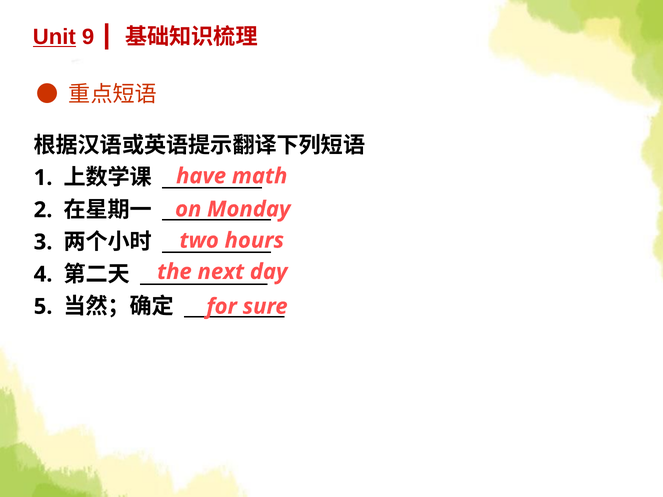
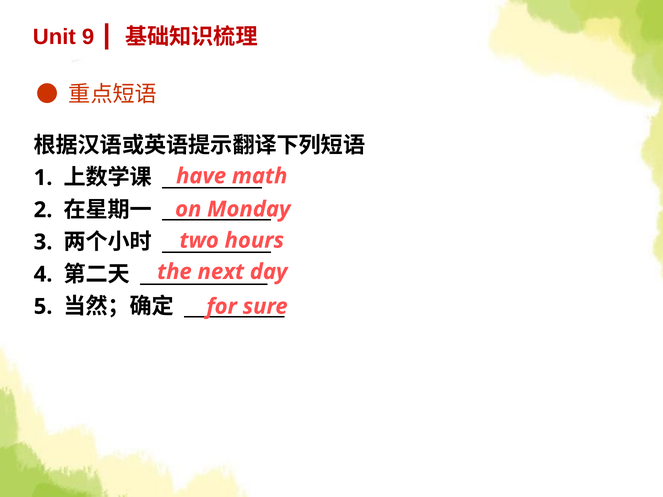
Unit underline: present -> none (54, 37)
